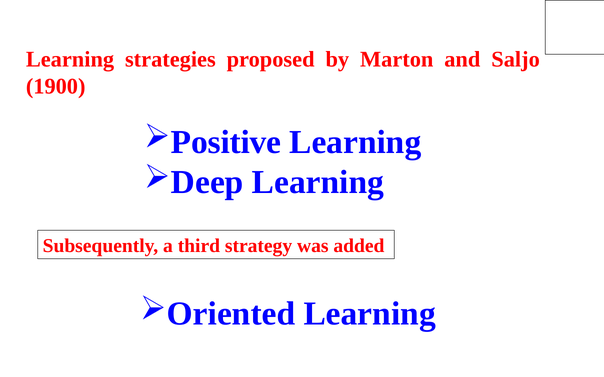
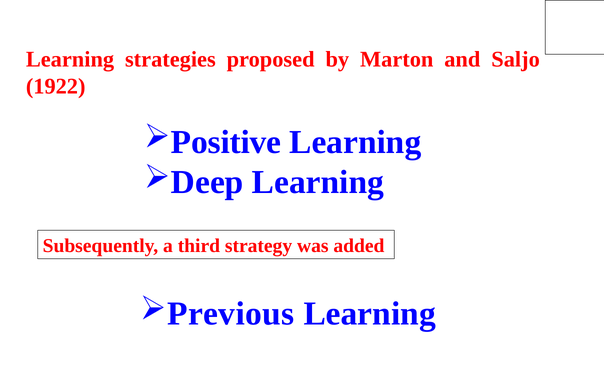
1900: 1900 -> 1922 (56, 86)
Oriented: Oriented -> Previous (231, 314)
